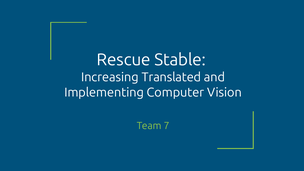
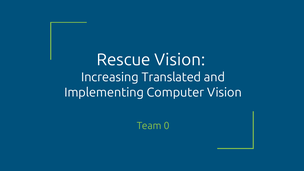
Rescue Stable: Stable -> Vision (180, 60)
7: 7 -> 0 (167, 126)
